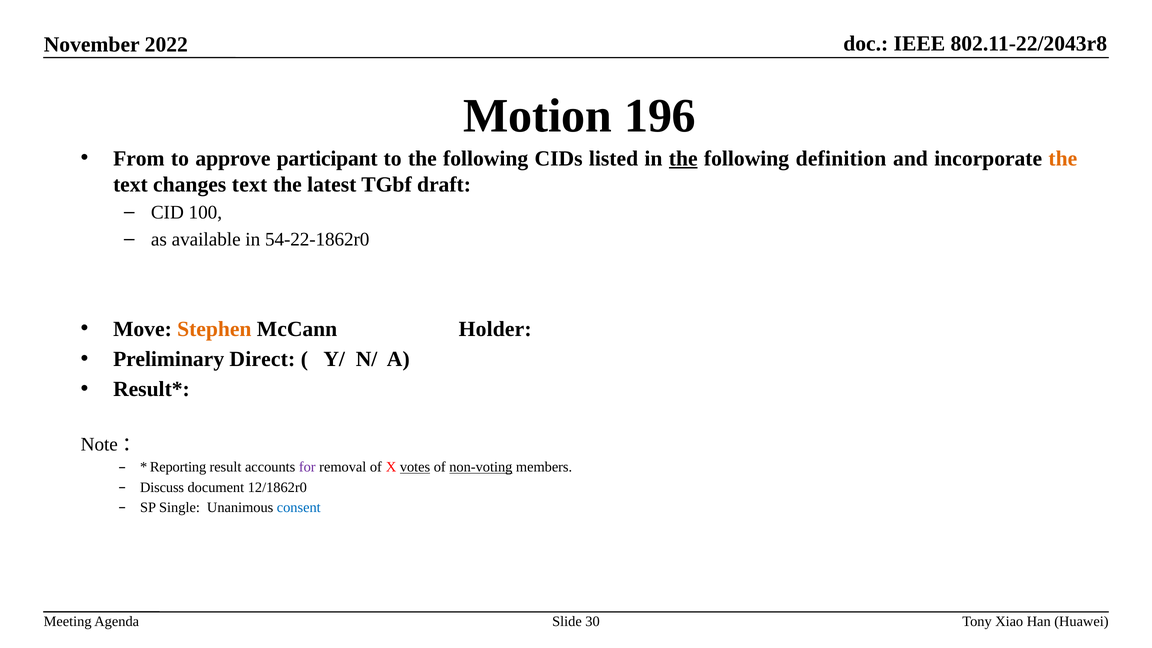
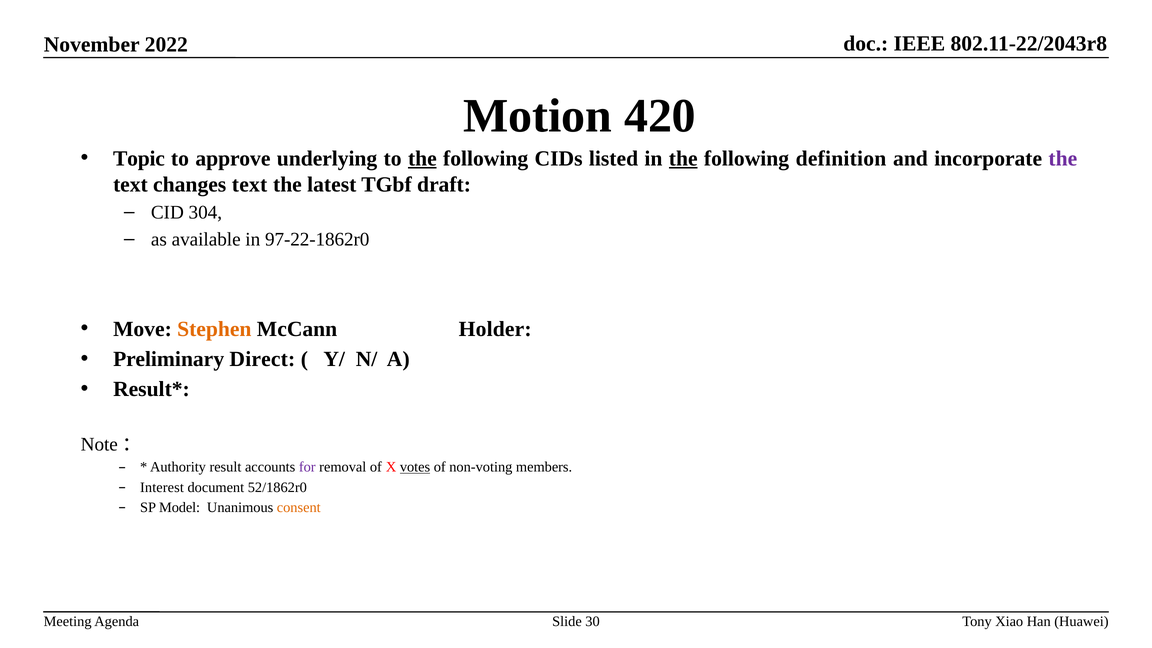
196: 196 -> 420 (660, 116)
From: From -> Topic (139, 158)
participant: participant -> underlying (327, 158)
the underline: none -> present (422, 158)
the colour: orange -> purple (1063, 158)
100: 100 -> 304 (205, 213)
54-22-1862r0: 54-22-1862r0 -> 97-22-1862r0 (317, 239)
Reporting: Reporting -> Authority (178, 467)
non-voting underline: present -> none (481, 467)
Discuss: Discuss -> Interest (162, 487)
12/1862r0: 12/1862r0 -> 52/1862r0 (277, 487)
Single: Single -> Model (180, 507)
consent colour: blue -> orange (299, 507)
